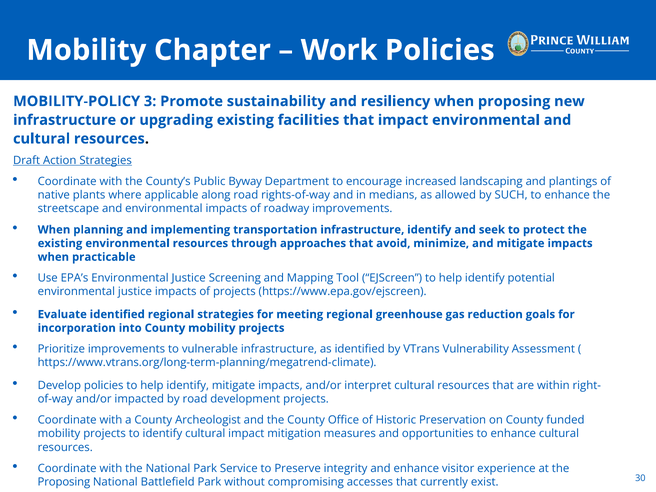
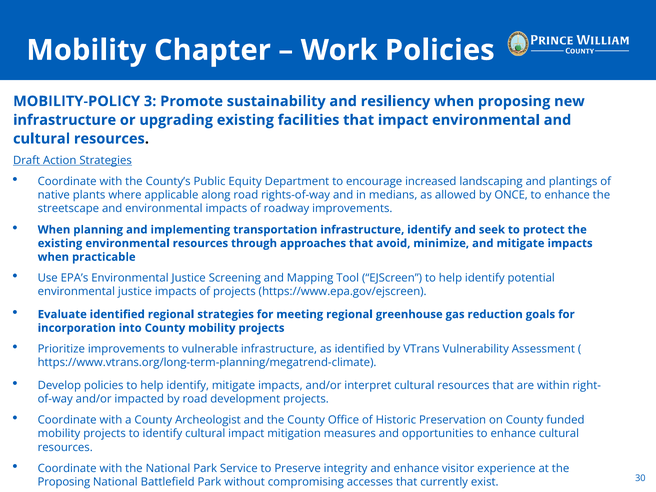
Byway: Byway -> Equity (245, 181)
SUCH: SUCH -> ONCE (511, 195)
